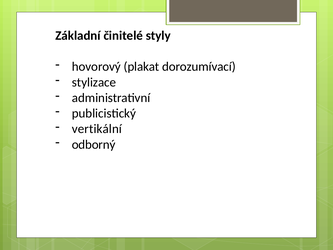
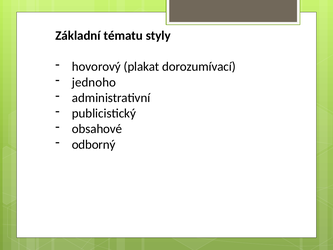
činitelé: činitelé -> tématu (123, 36)
stylizace: stylizace -> jednoho (94, 82)
vertikální: vertikální -> obsahové (97, 129)
